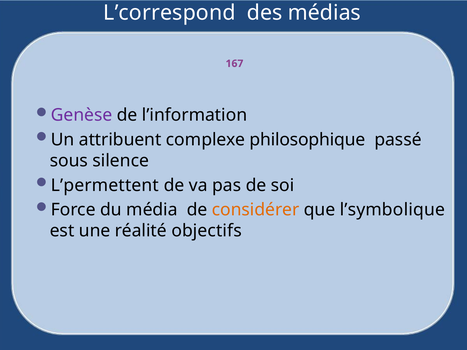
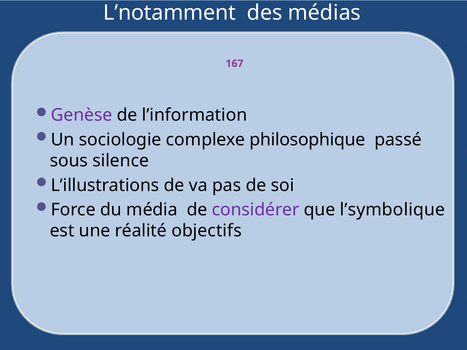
L’correspond: L’correspond -> L’notamment (170, 13)
attribuent: attribuent -> sociologie (120, 140)
L’permettent: L’permettent -> L’illustrations (105, 185)
considérer colour: orange -> purple (256, 210)
